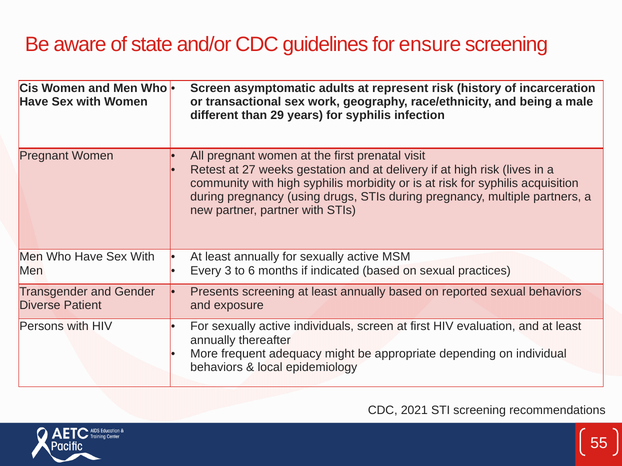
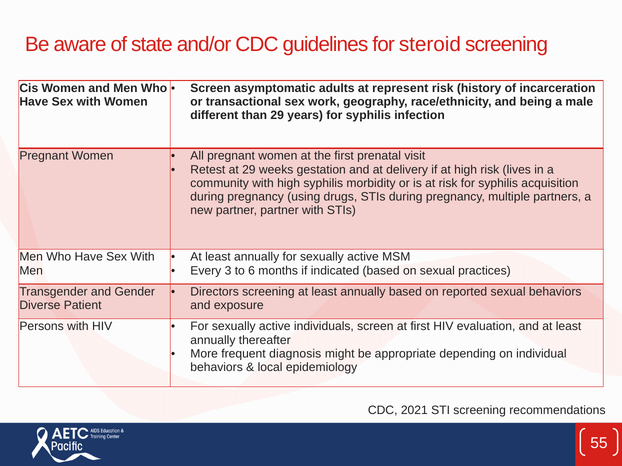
ensure: ensure -> steroid (430, 45)
at 27: 27 -> 29 (249, 170)
Presents: Presents -> Directors (215, 292)
adequacy: adequacy -> diagnosis (295, 354)
